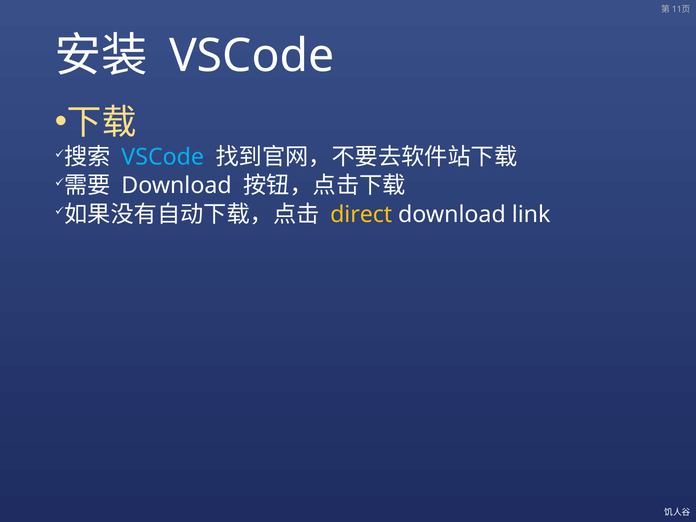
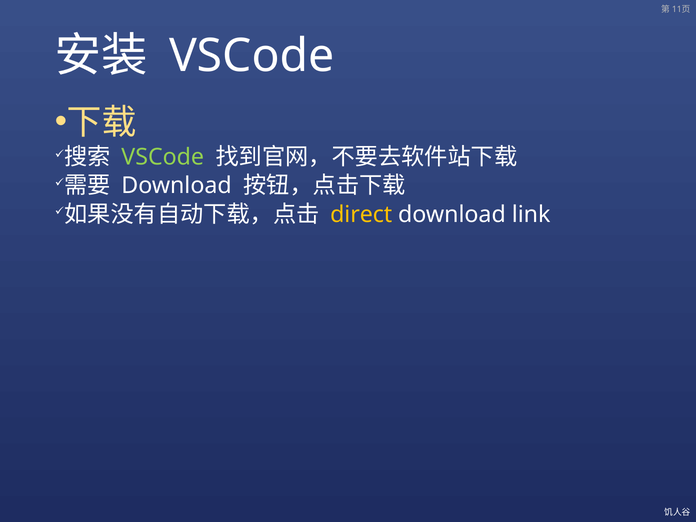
VSCode colour: light blue -> light green (163, 157)
